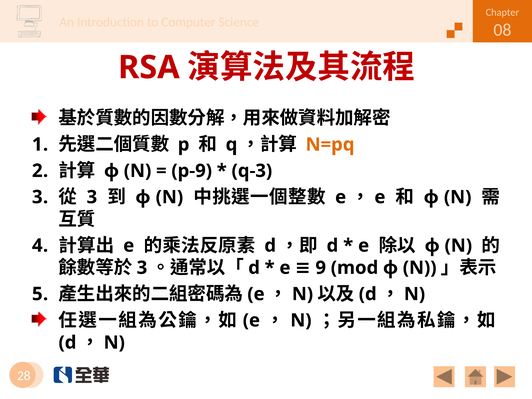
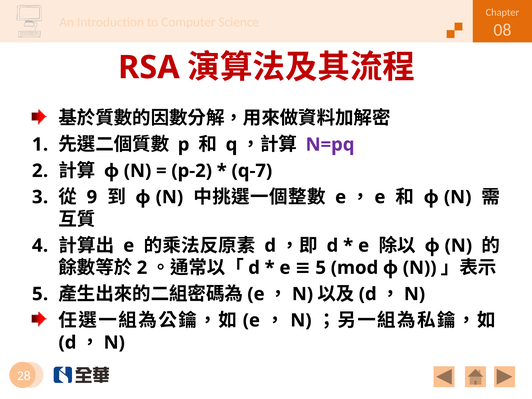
N=pq colour: orange -> purple (330, 145)
p-9: p-9 -> p-2 (192, 171)
q-3: q-3 -> q-7 (252, 171)
3: 3 -> 9 (92, 197)
3: 3 -> 2 (142, 268)
e 9: 9 -> 5 (321, 268)
